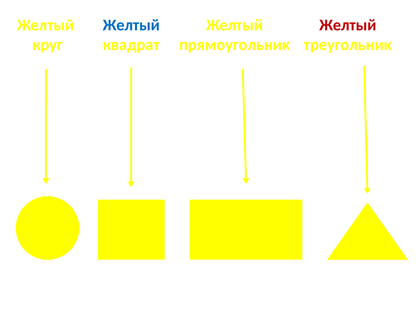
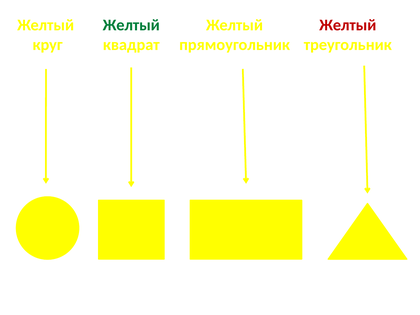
Желтый colour: blue -> green (131, 25)
